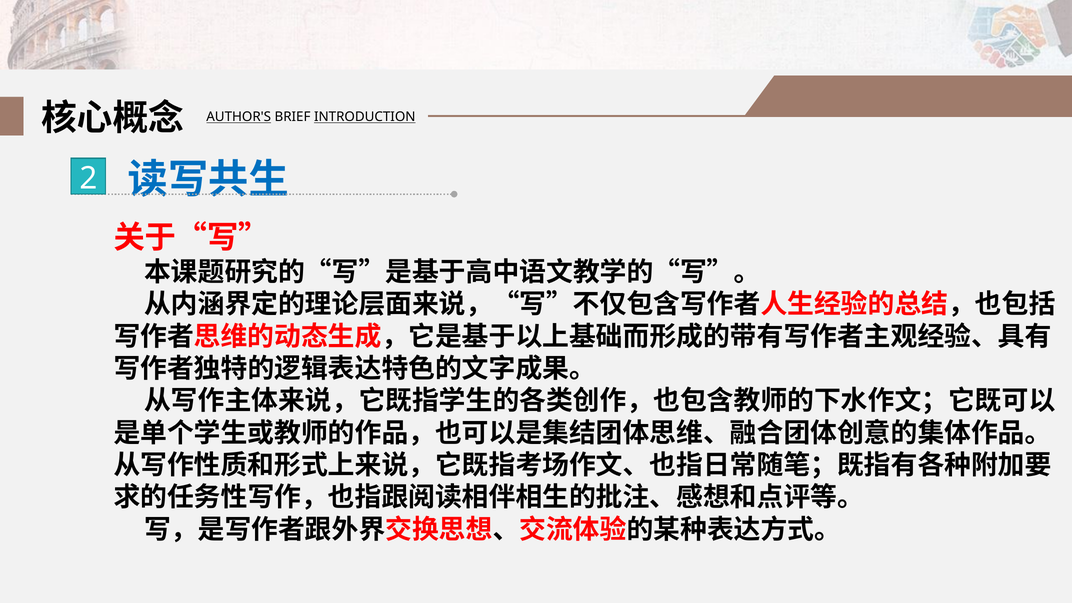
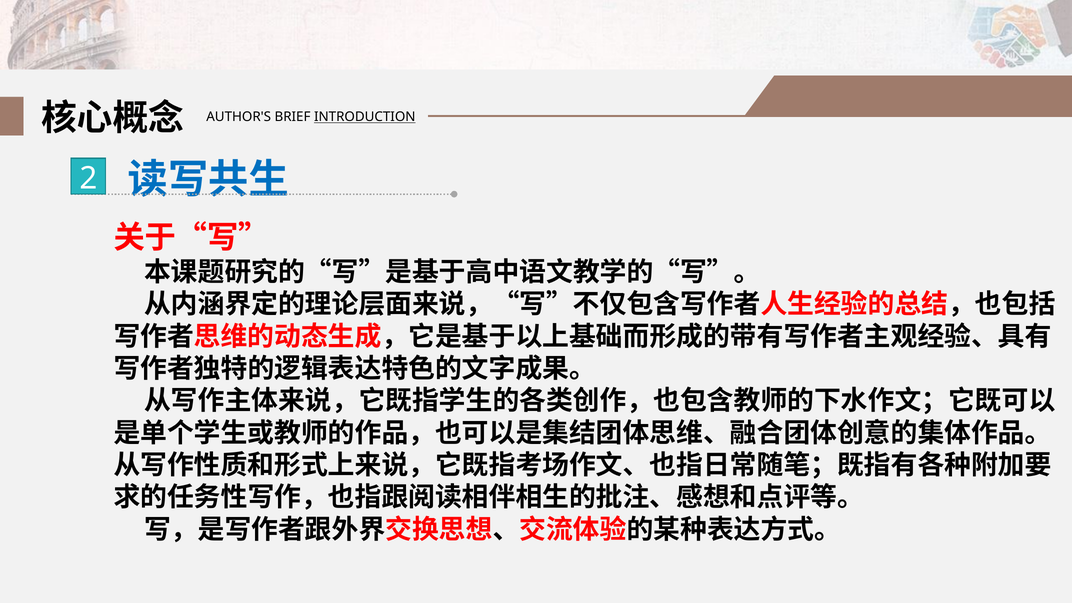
AUTHOR'S underline: present -> none (239, 117)
